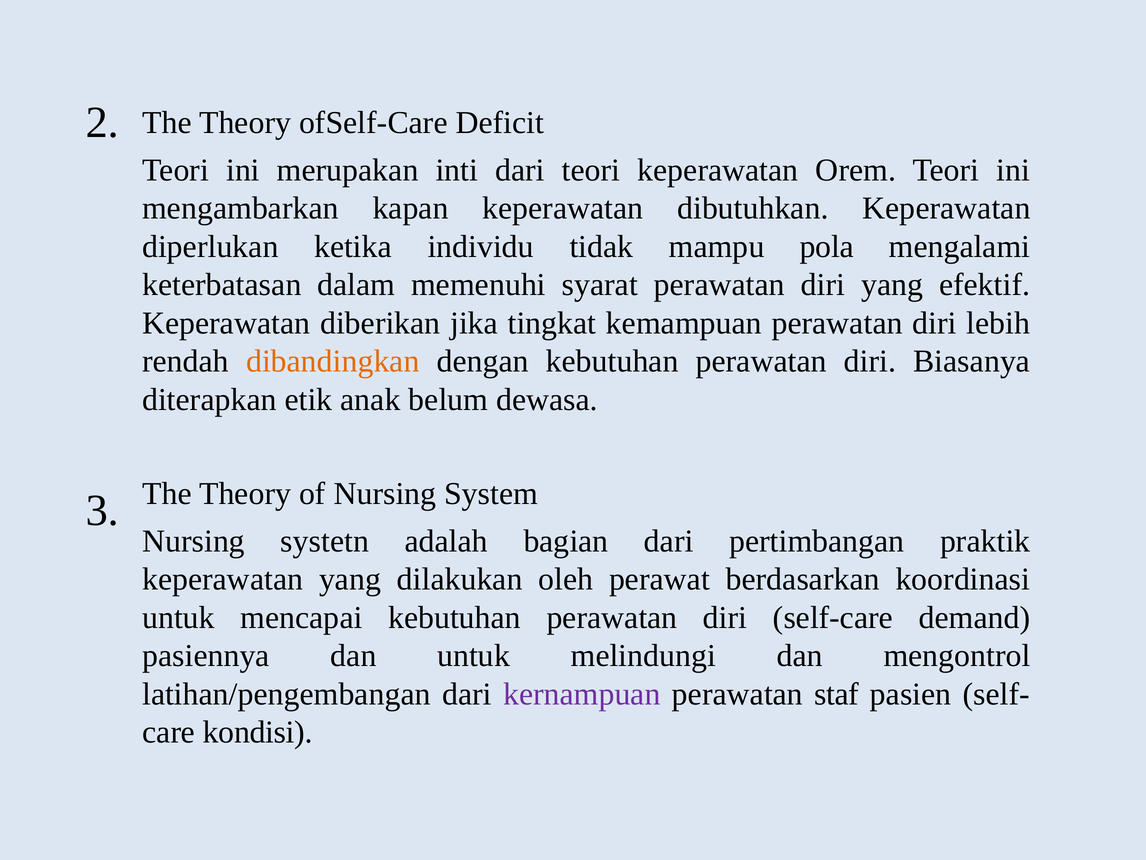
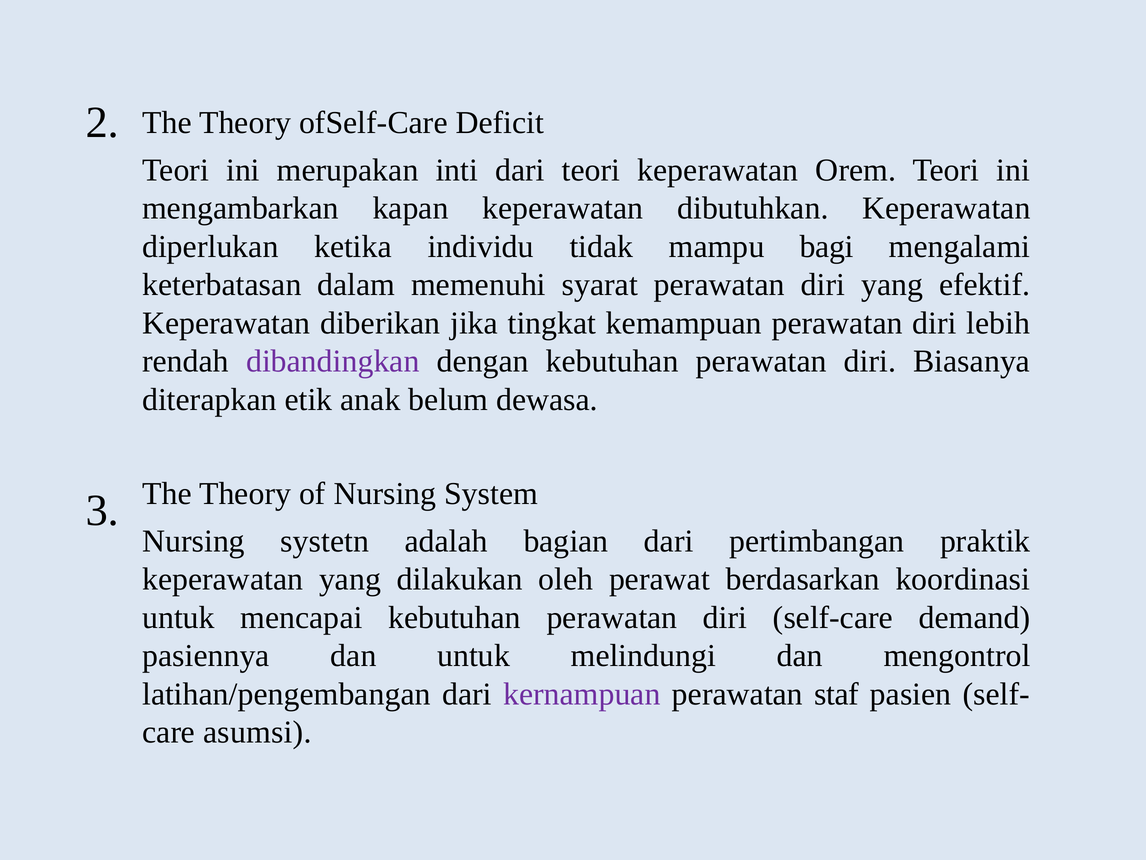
pola: pola -> bagi (827, 246)
dibandingkan colour: orange -> purple (333, 361)
kondisi: kondisi -> asumsi (257, 732)
